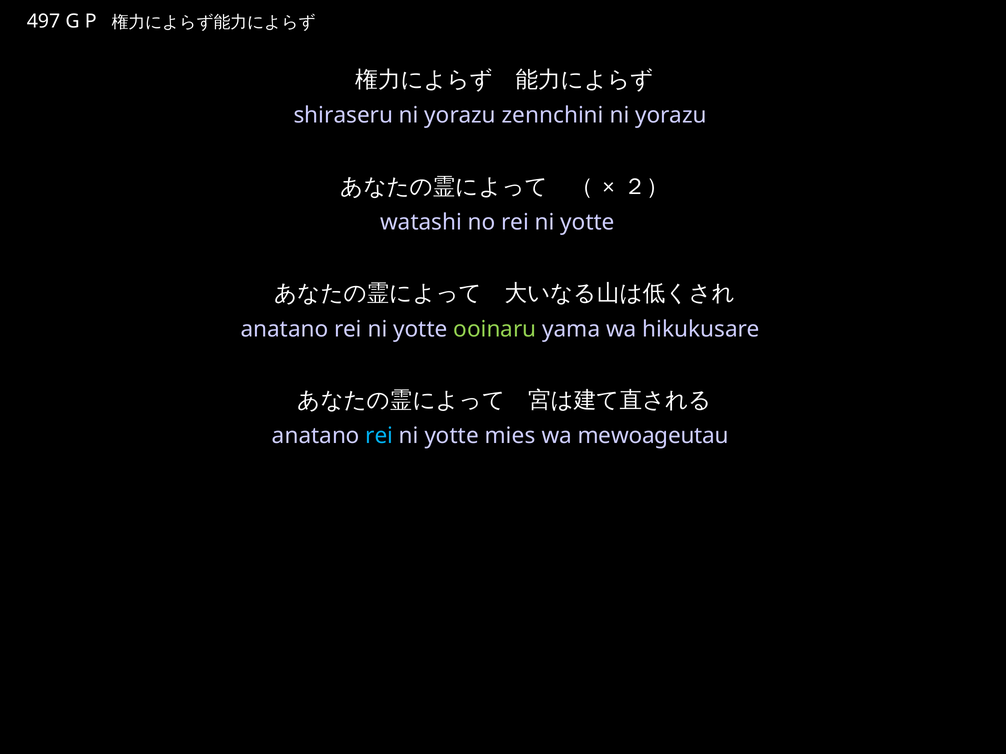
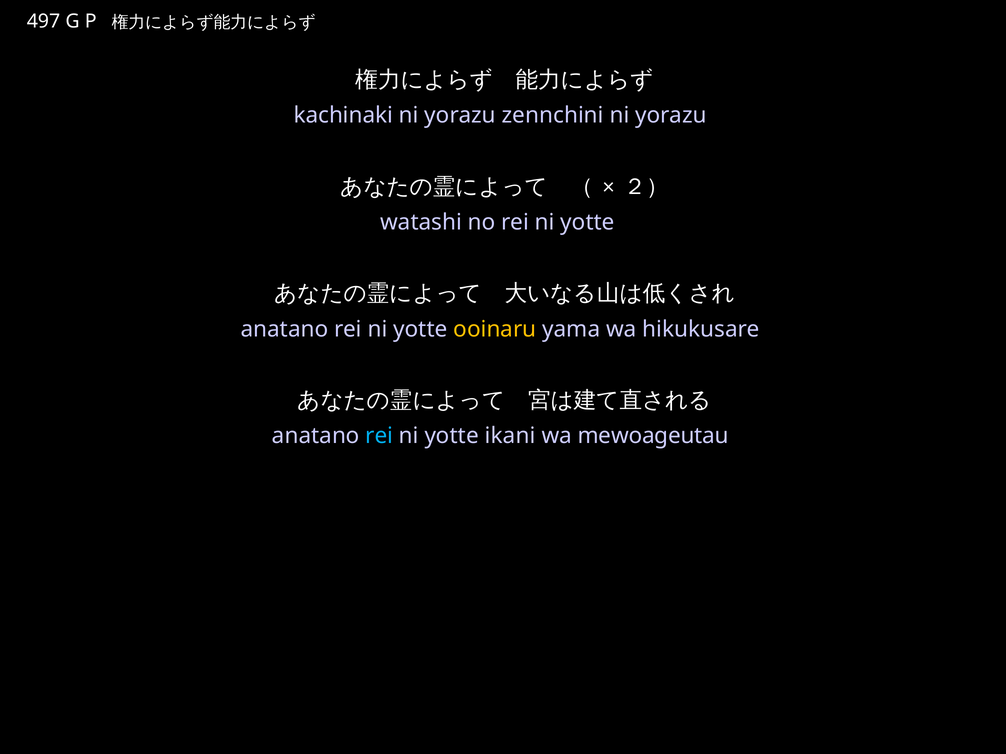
shiraseru: shiraseru -> kachinaki (343, 116)
ooinaru colour: light green -> yellow (495, 329)
mies: mies -> ikani (510, 436)
